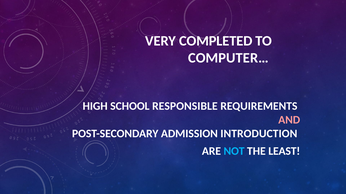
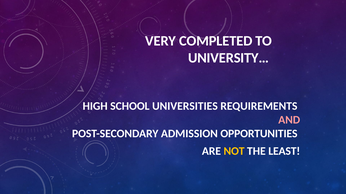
COMPUTER…: COMPUTER… -> UNIVERSITY… (228, 58)
RESPONSIBLE: RESPONSIBLE -> UNIVERSITIES (185, 106)
INTRODUCTION: INTRODUCTION -> OPPORTUNITIES (259, 134)
NOT colour: light blue -> yellow (234, 151)
